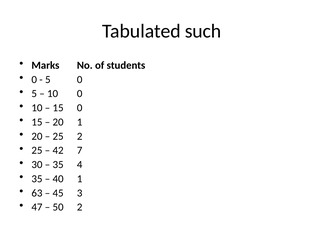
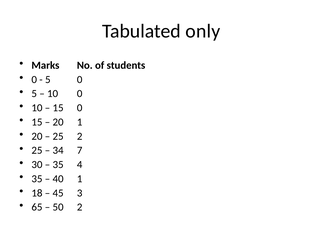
such: such -> only (203, 31)
42: 42 -> 34 (58, 151)
63: 63 -> 18 (37, 193)
47: 47 -> 65 (37, 207)
